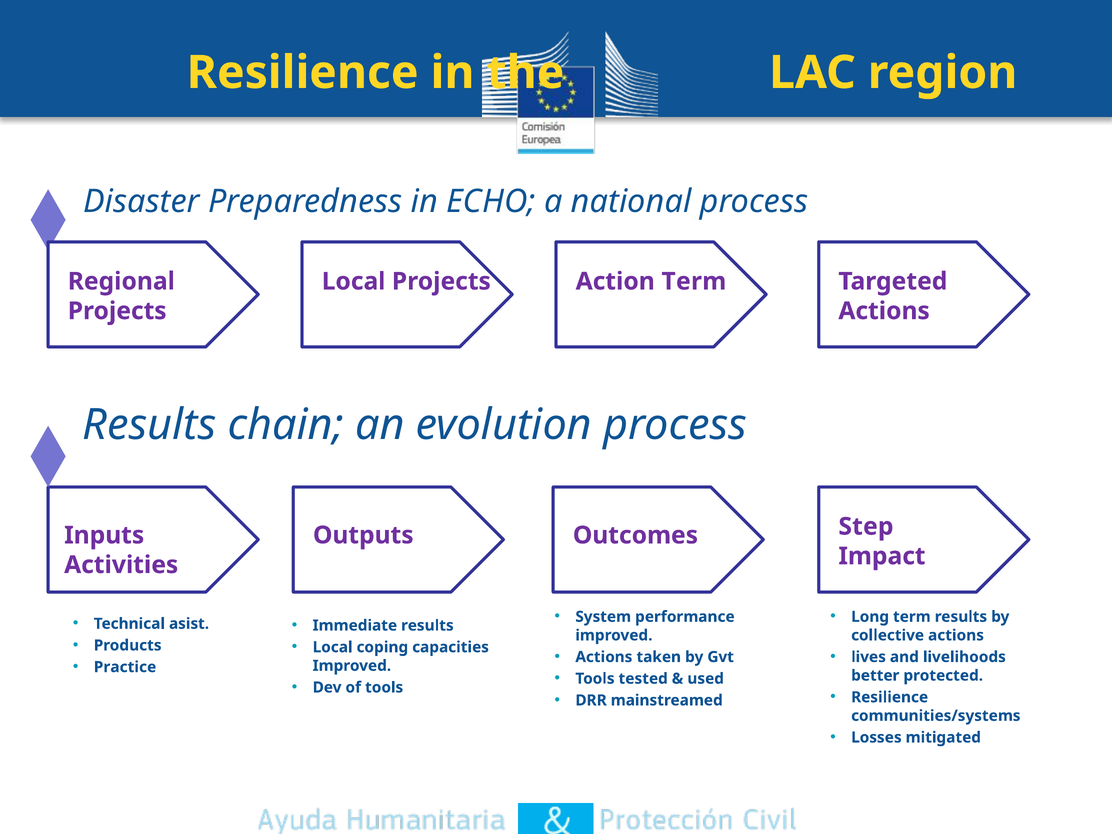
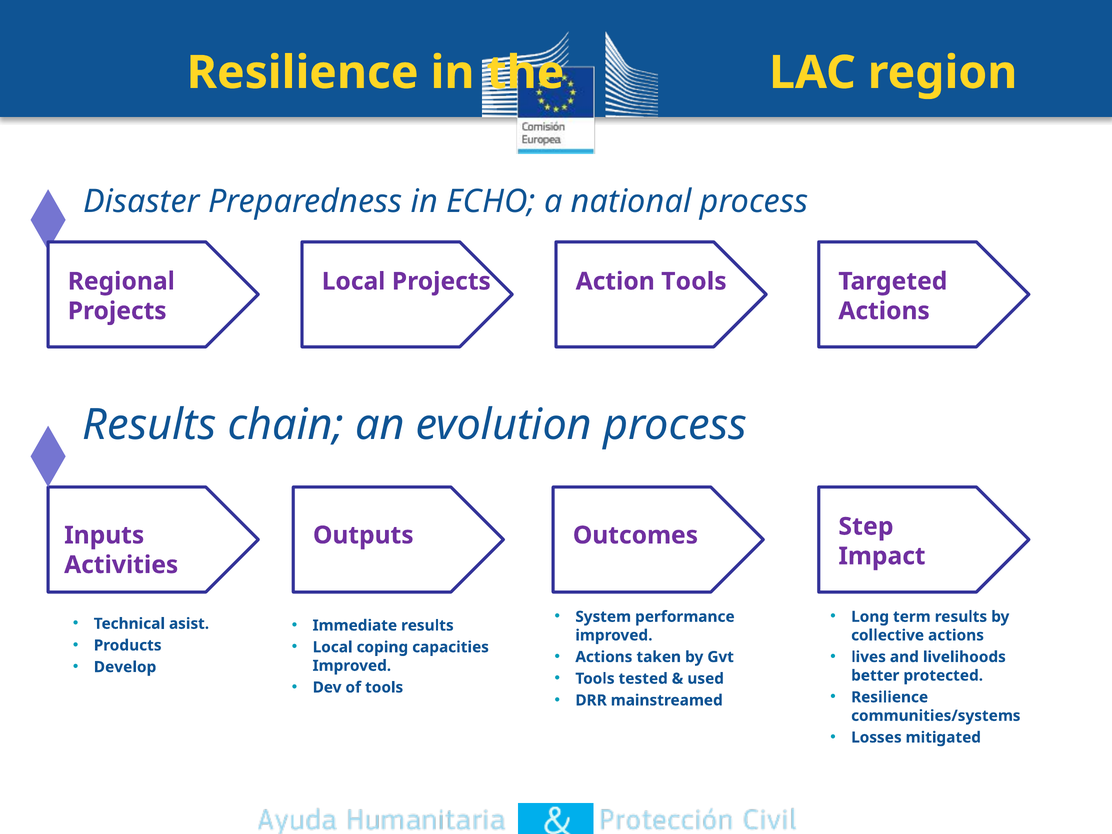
Action Term: Term -> Tools (694, 281)
Practice: Practice -> Develop (125, 667)
